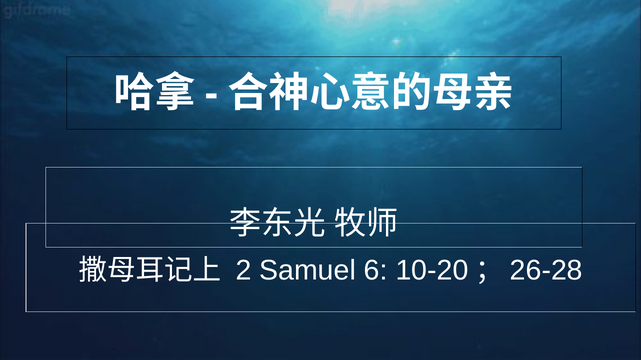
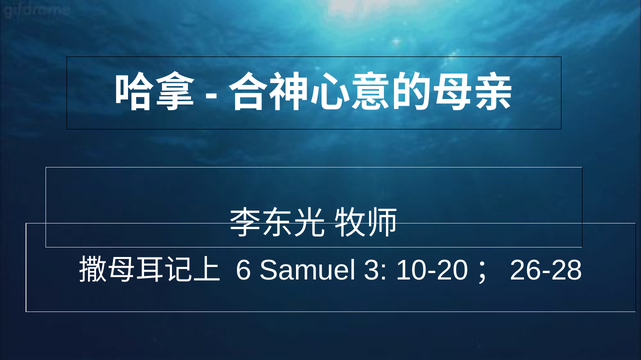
2: 2 -> 6 (244, 271)
6: 6 -> 3 (376, 271)
